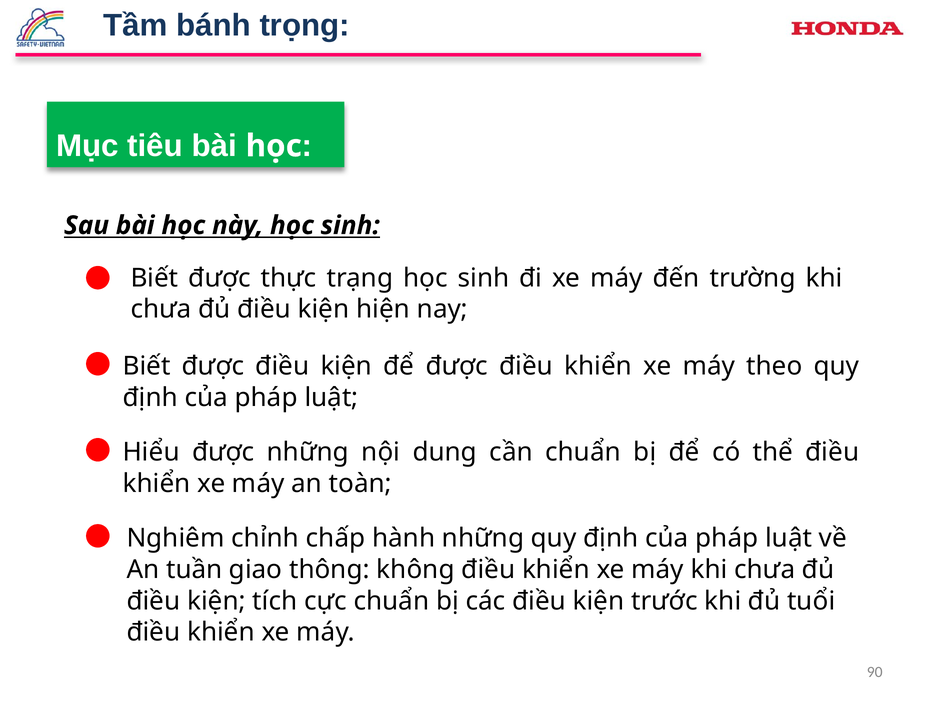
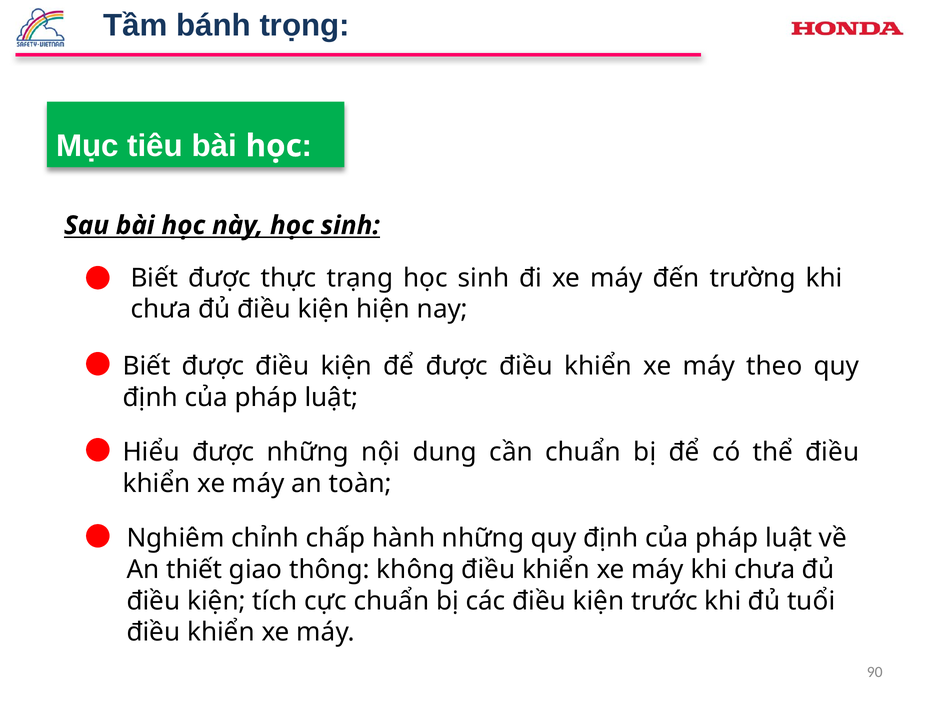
tuần: tuần -> thiết (194, 570)
